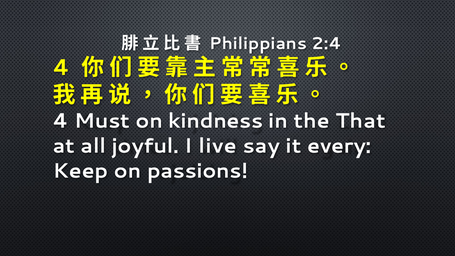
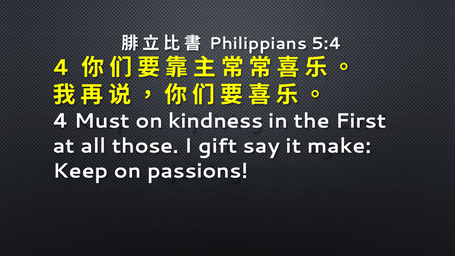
2:4: 2:4 -> 5:4 (327, 43)
That: That -> First (361, 121)
joyful: joyful -> those (145, 146)
live: live -> gift (218, 146)
every: every -> make (339, 146)
